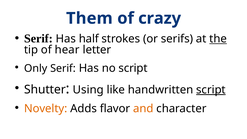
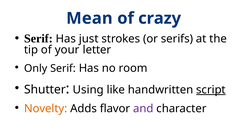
Them: Them -> Mean (89, 18)
half: half -> just (89, 39)
the underline: present -> none (218, 39)
hear: hear -> your (67, 50)
no script: script -> room (133, 68)
and colour: orange -> purple (143, 109)
